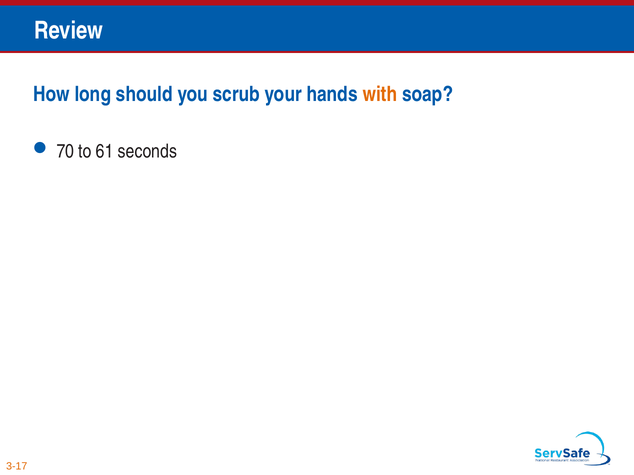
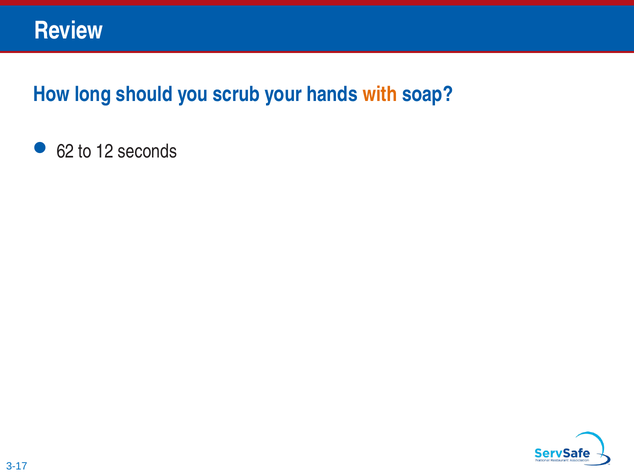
70: 70 -> 62 (65, 152)
61: 61 -> 12 (105, 152)
3-17 colour: orange -> blue (17, 467)
